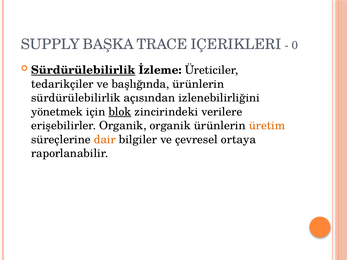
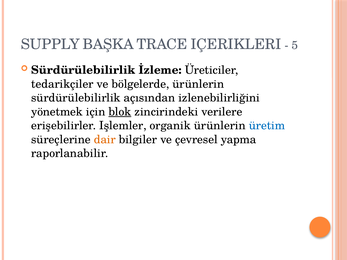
0: 0 -> 5 (295, 45)
Sürdürülebilirlik underline: present -> none (83, 70)
başlığında: başlığında -> bölgelerde (140, 84)
erişebilirler Organik: Organik -> Işlemler (123, 126)
üretim colour: orange -> blue (267, 126)
ortaya: ortaya -> yapma (239, 140)
